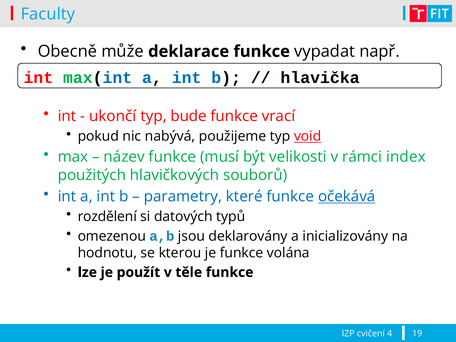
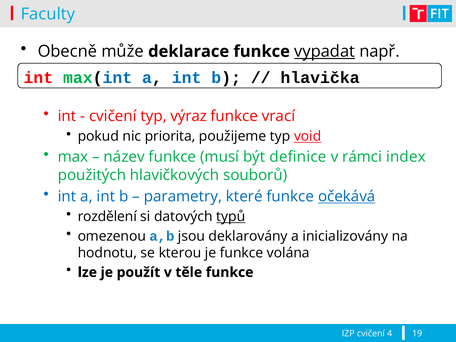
vypadat underline: none -> present (325, 51)
ukončí: ukončí -> cvičení (113, 116)
bude: bude -> výraz (189, 116)
nabývá: nabývá -> priorita (170, 136)
velikosti: velikosti -> definice (298, 157)
typů underline: none -> present (231, 217)
